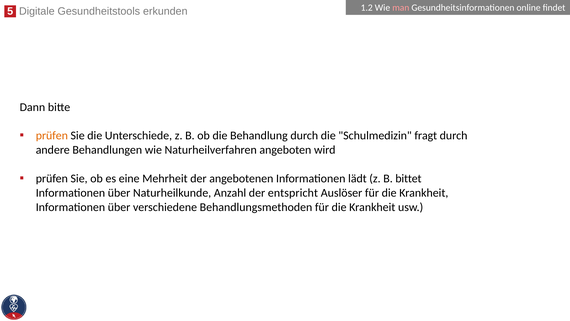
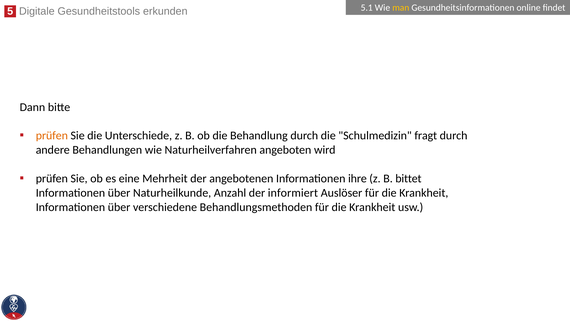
1.2: 1.2 -> 5.1 (367, 8)
man colour: pink -> yellow (401, 8)
lädt: lädt -> ihre (357, 178)
entspricht: entspricht -> informiert (293, 193)
